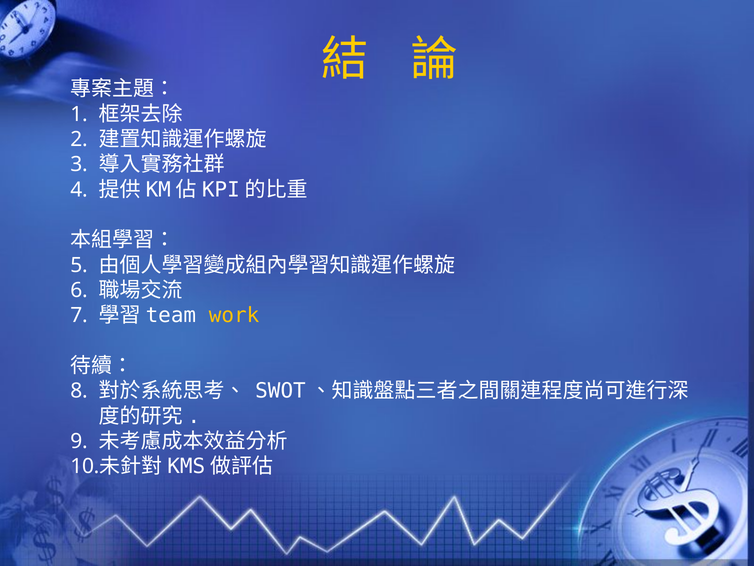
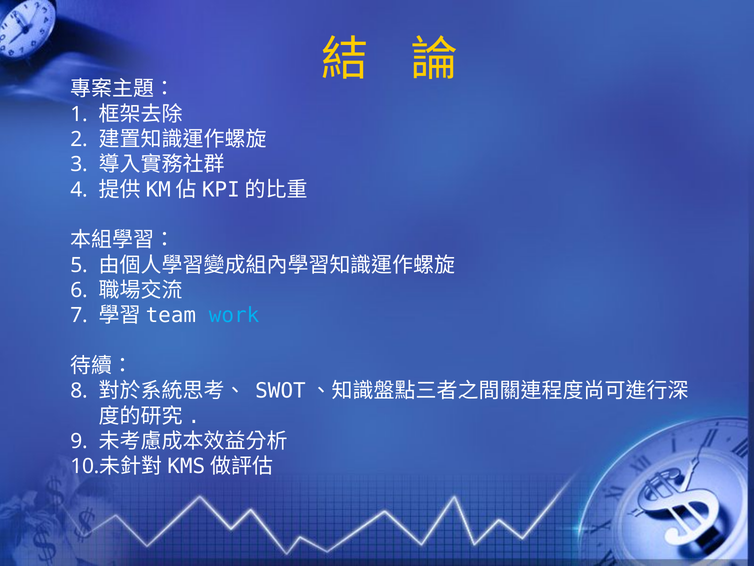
work colour: yellow -> light blue (234, 315)
